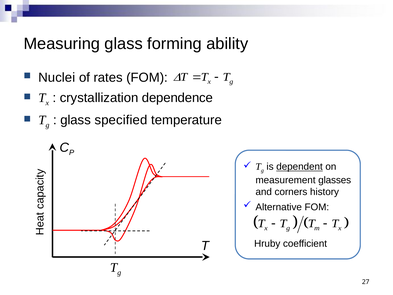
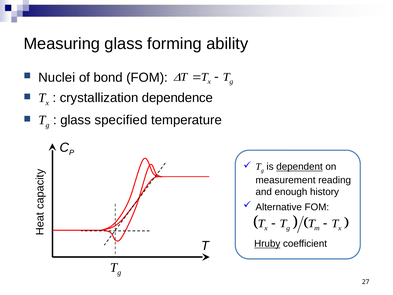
rates: rates -> bond (108, 78)
glasses: glasses -> reading (335, 180)
corners: corners -> enough (291, 192)
Hruby underline: none -> present (267, 244)
